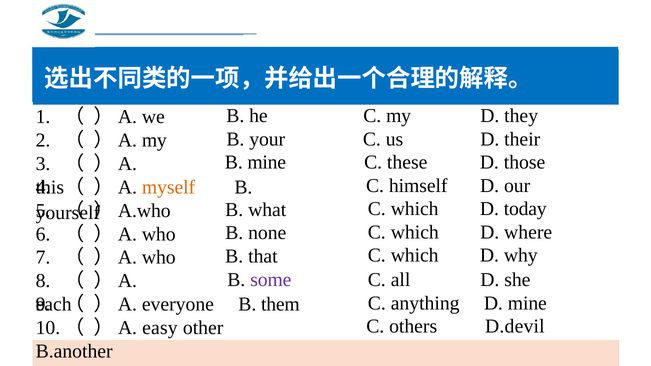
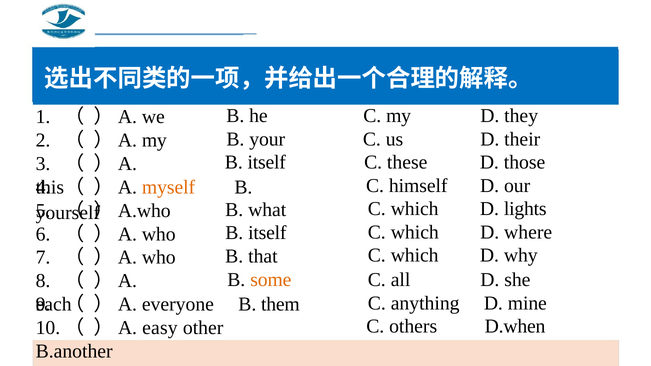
mine: mine -> itself (267, 163)
today: today -> lights (525, 209)
none: none -> itself (267, 233)
some colour: purple -> orange (271, 280)
D.devil: D.devil -> D.when (515, 327)
